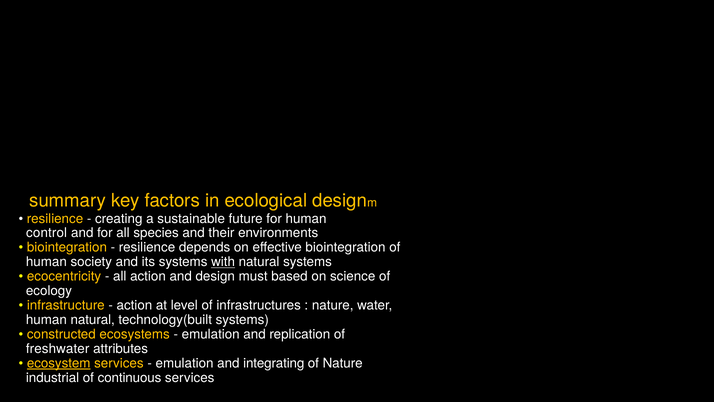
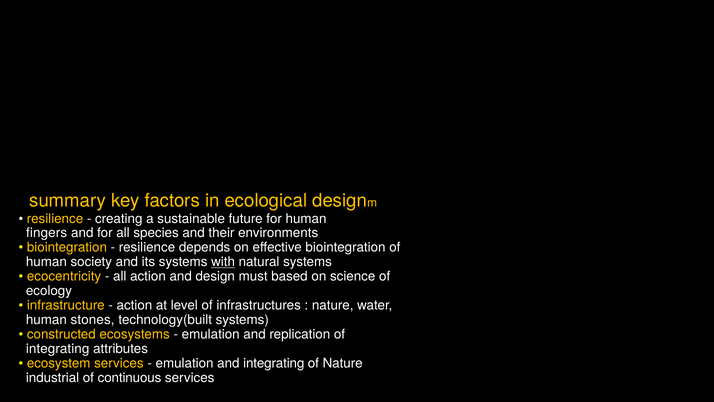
control: control -> fingers (47, 233)
human natural: natural -> stones (93, 320)
freshwater: freshwater -> integrating (58, 349)
ecosystem underline: present -> none (59, 363)
